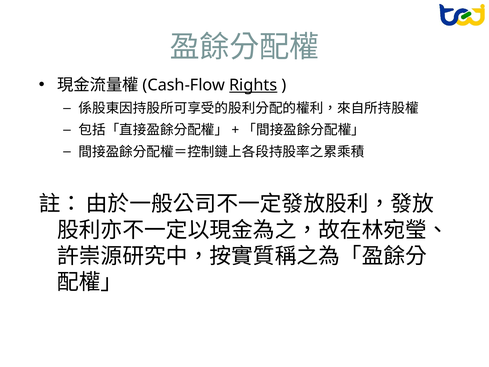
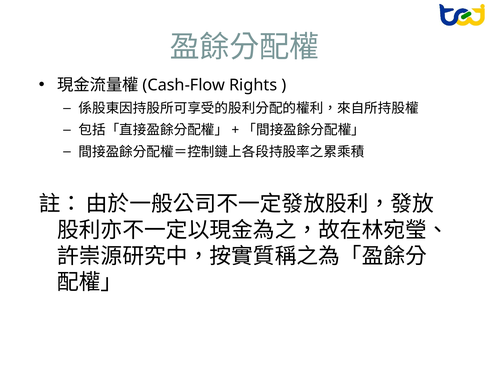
Rights underline: present -> none (253, 85)
